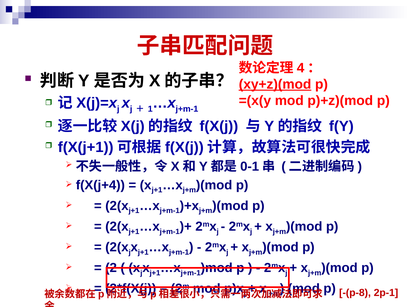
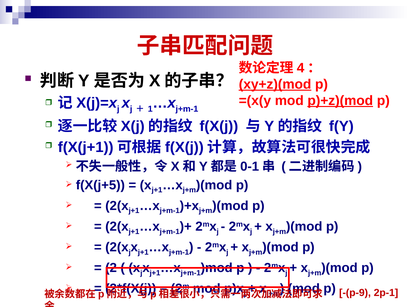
p)+z)(mod underline: none -> present (340, 101)
f(X(j+4: f(X(j+4 -> f(X(j+5 (100, 185)
-(p-8: -(p-8 -> -(p-9 (355, 293)
